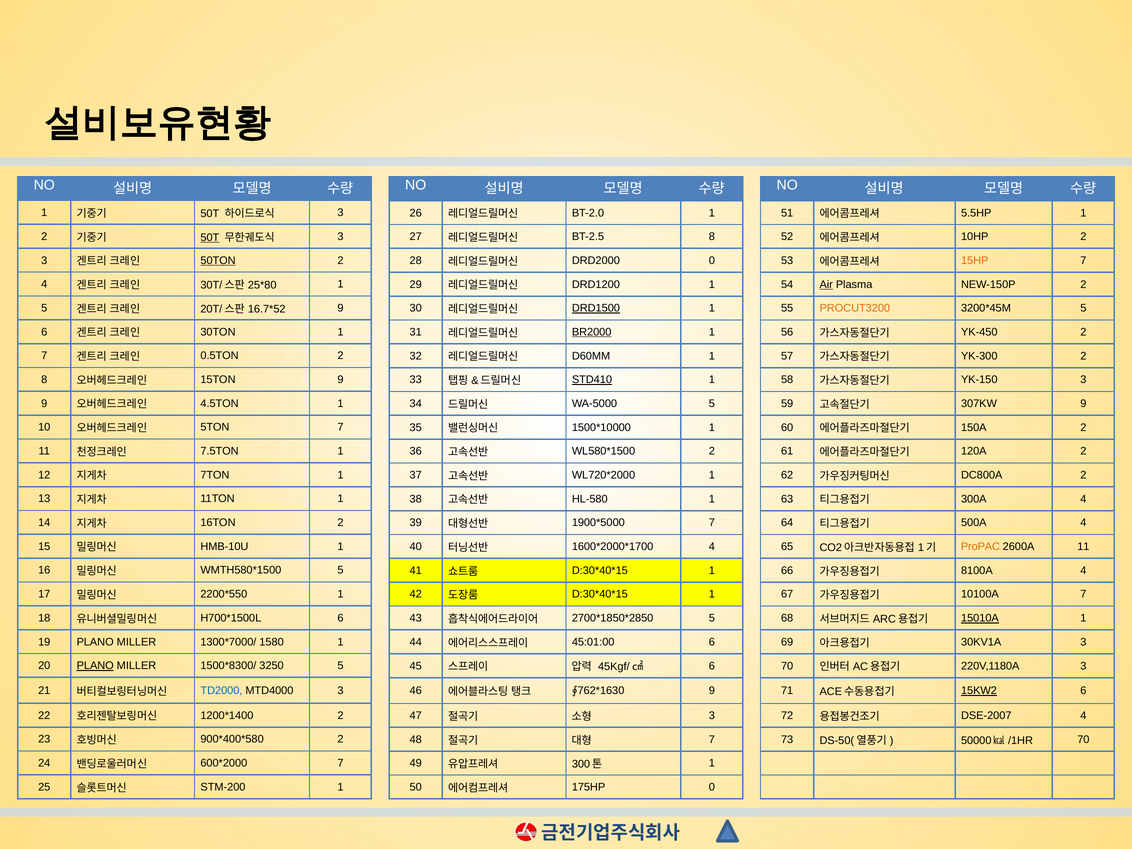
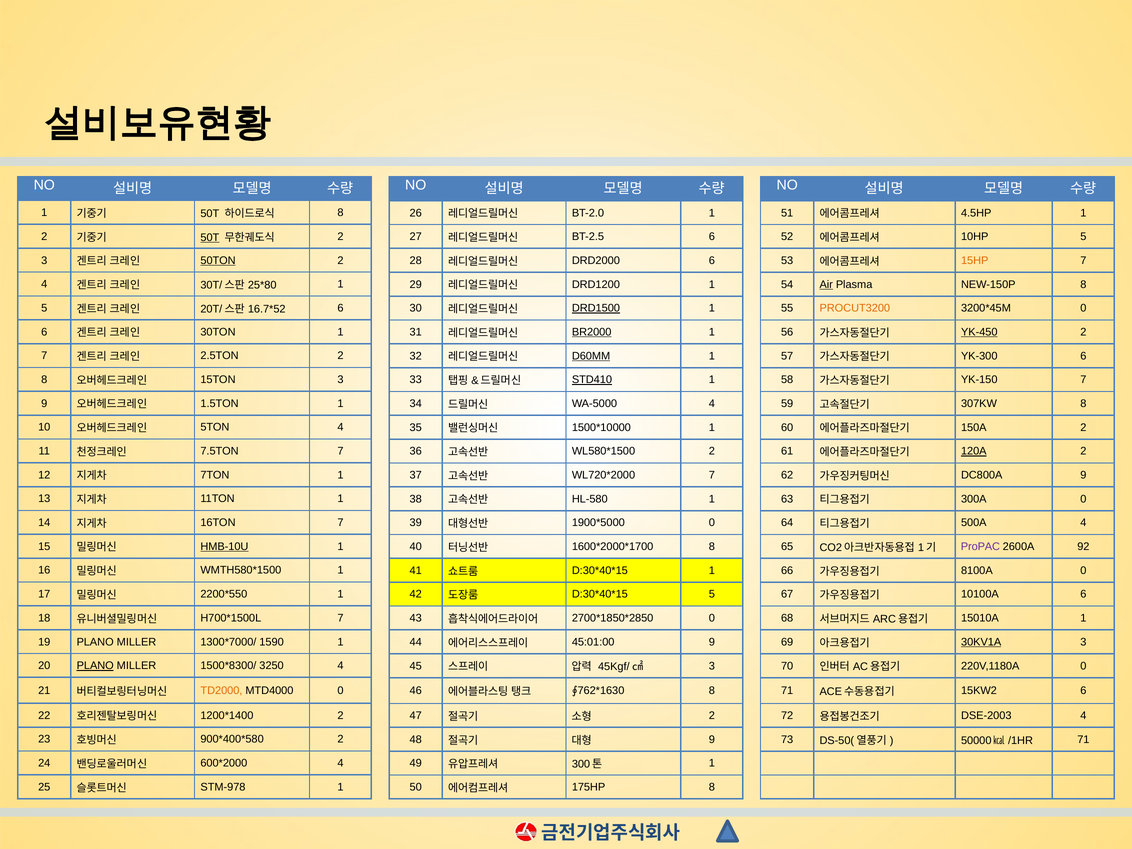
3: 3 -> 8 (340, 213)
5.5HP: 5.5HP -> 4.5HP (976, 213)
3: 3 -> 2 (340, 237)
BT-2.5 8: 8 -> 6 (712, 237)
10HP 2: 2 -> 5 (1083, 237)
DRD2000 0: 0 -> 6 (712, 261)
NEW-150P 2: 2 -> 8 (1083, 284)
9: 9 -> 6 (340, 308)
5: 5 -> 0 (1083, 308)
YK-450 underline: none -> present (979, 332)
0.5TON: 0.5TON -> 2.5TON (220, 356)
D60MM underline: none -> present (591, 356)
YK-300 2: 2 -> 6 (1083, 356)
15TON 9: 9 -> 3 (340, 380)
YK-150 3: 3 -> 7 (1083, 380)
4.5TON: 4.5TON -> 1.5TON (220, 403)
WA-5000 5: 5 -> 4 (712, 404)
307KW 9: 9 -> 8 (1083, 404)
5TON 7: 7 -> 4 (340, 427)
7.5TON 1: 1 -> 7 (340, 451)
120A underline: none -> present (974, 451)
1: 1 -> 7 (712, 475)
DC800A 2: 2 -> 9 (1083, 475)
300A 4: 4 -> 0 (1083, 499)
16TON 2: 2 -> 7 (340, 523)
7: 7 -> 0 (712, 523)
HMB-10U underline: none -> present (224, 547)
4: 4 -> 8 (712, 547)
ProPAC colour: orange -> purple (980, 547)
2600A 11: 11 -> 92 (1083, 547)
5: 5 -> 1 (340, 570)
8100A 4: 4 -> 0 (1083, 571)
1: 1 -> 5 (712, 594)
10100A 7: 7 -> 6 (1083, 594)
6: 6 -> 7 (340, 618)
5: 5 -> 0 (712, 618)
15010A underline: present -> none (980, 618)
1580: 1580 -> 1590 (272, 642)
45:01:00 6: 6 -> 9 (712, 642)
30KV1A underline: none -> present (981, 642)
3250 5: 5 -> 4 (340, 666)
45Kgf/㎠ 6: 6 -> 3 (712, 666)
220V,1180A 3: 3 -> 0 (1083, 666)
TD2000 colour: blue -> orange (221, 691)
MTD4000 3: 3 -> 0 (340, 691)
9: 9 -> 8 (712, 691)
15KW2 underline: present -> none (979, 691)
3: 3 -> 2 (712, 716)
DSE-2007: DSE-2007 -> DSE-2003 (986, 716)
7: 7 -> 9 (712, 740)
70: 70 -> 71 (1083, 740)
7: 7 -> 4 (340, 763)
STM-200: STM-200 -> STM-978 (223, 787)
175HP 0: 0 -> 8 (712, 787)
